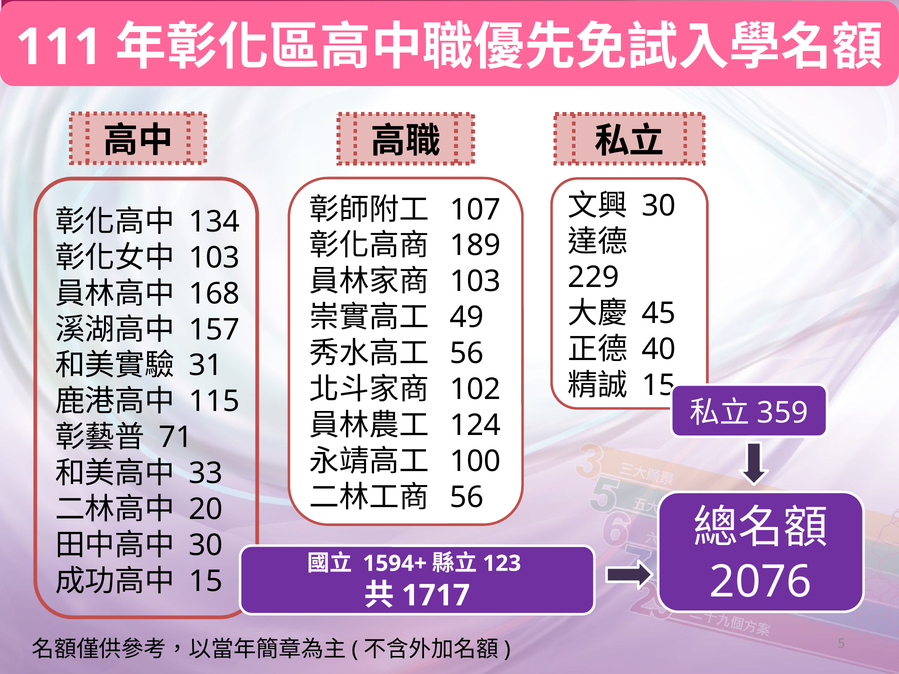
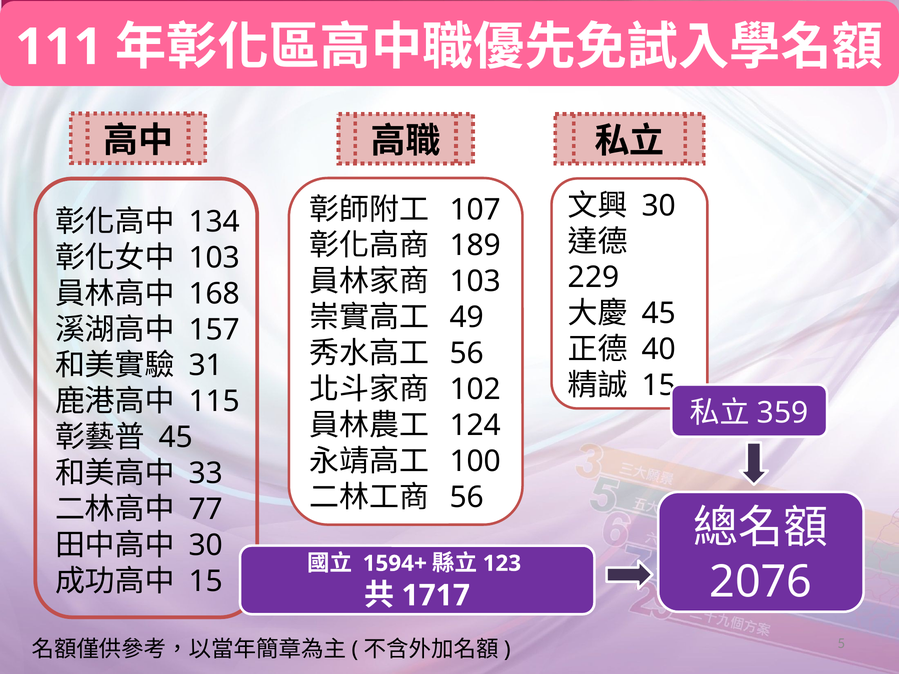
71: 71 -> 45 (176, 438)
20: 20 -> 77 (206, 510)
